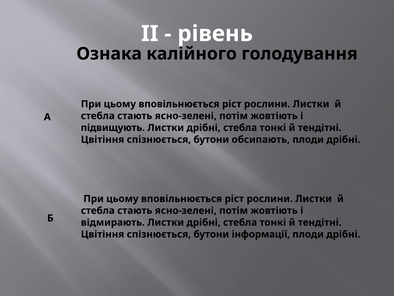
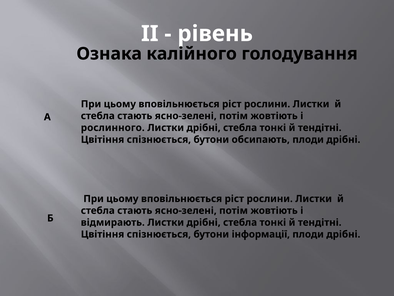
підвищують: підвищують -> рослинного (113, 128)
